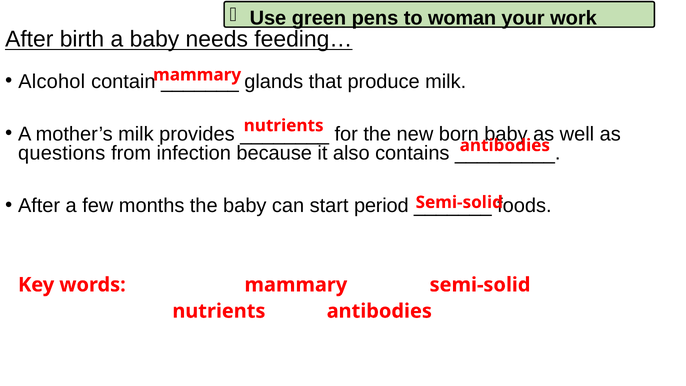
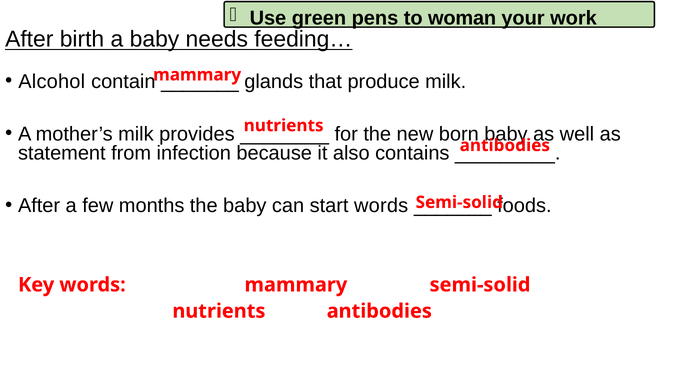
questions: questions -> statement (62, 153)
start period: period -> words (381, 206)
